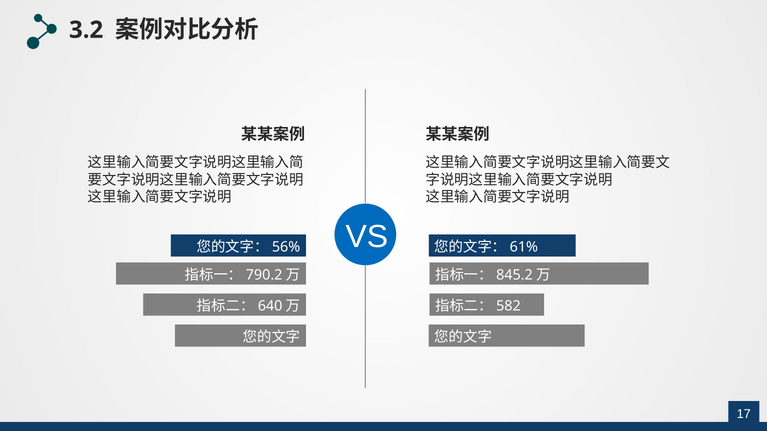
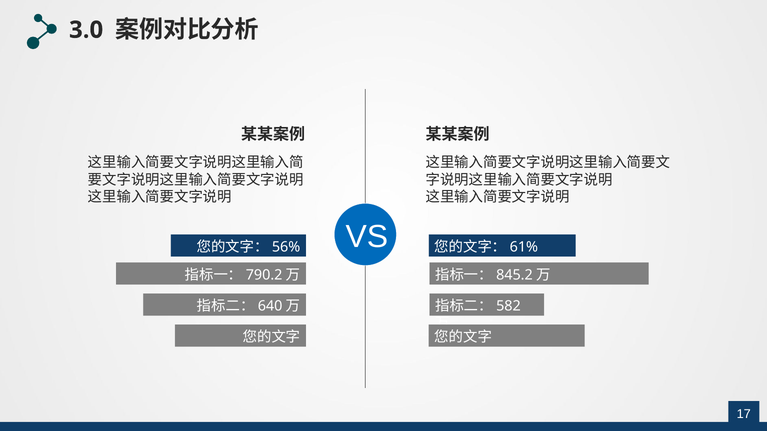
3.2: 3.2 -> 3.0 (86, 30)
